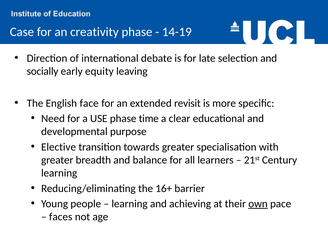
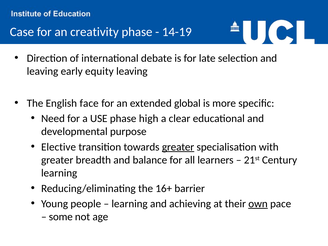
socially: socially -> leaving (42, 71)
revisit: revisit -> global (187, 103)
time: time -> high (149, 118)
greater underline: none -> present (178, 147)
faces: faces -> some (61, 217)
